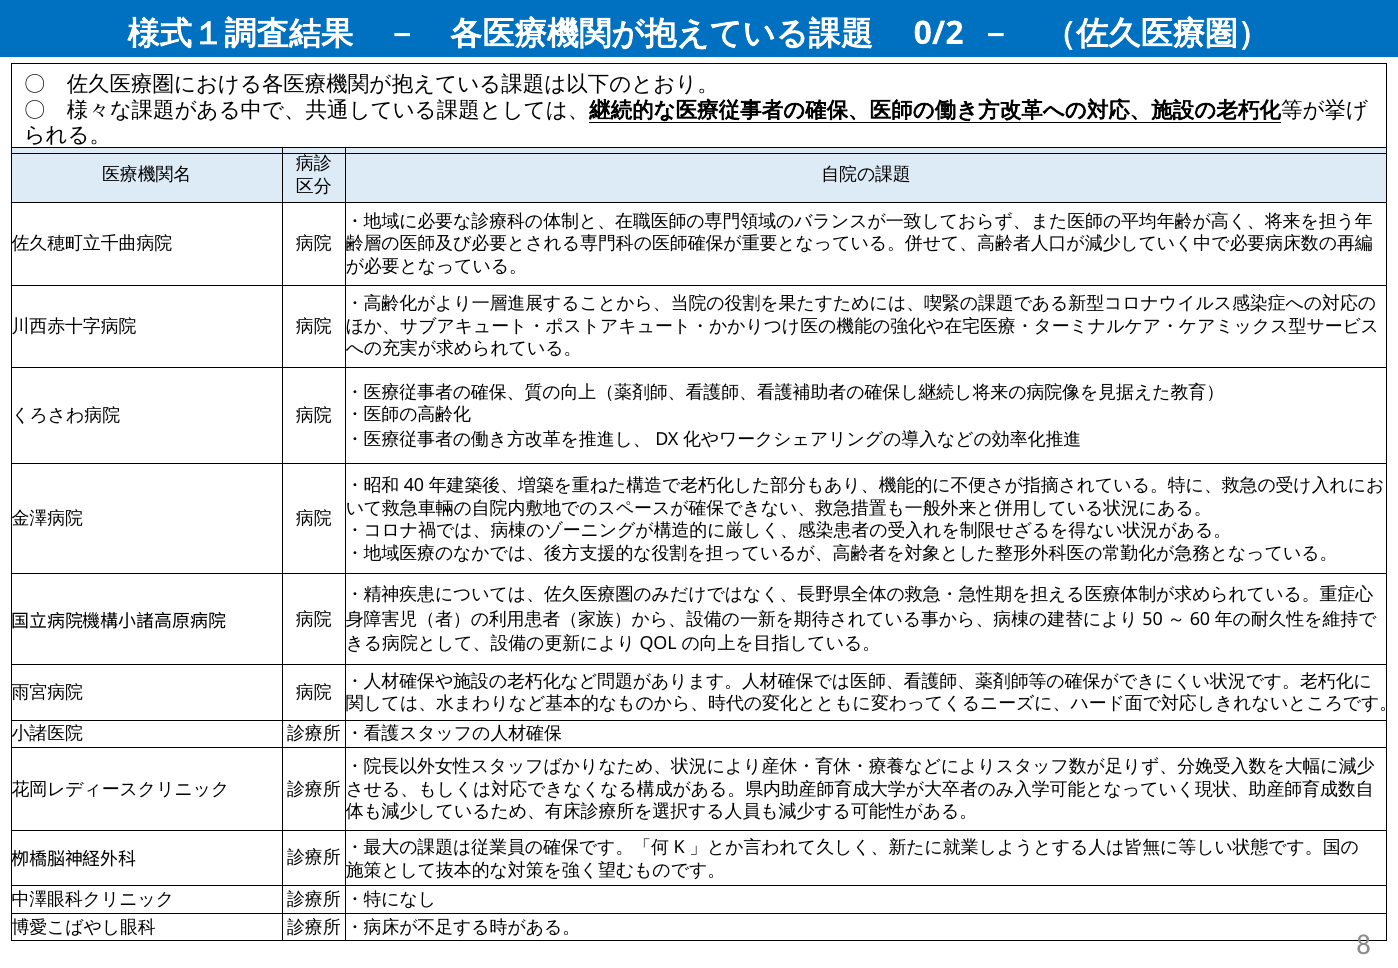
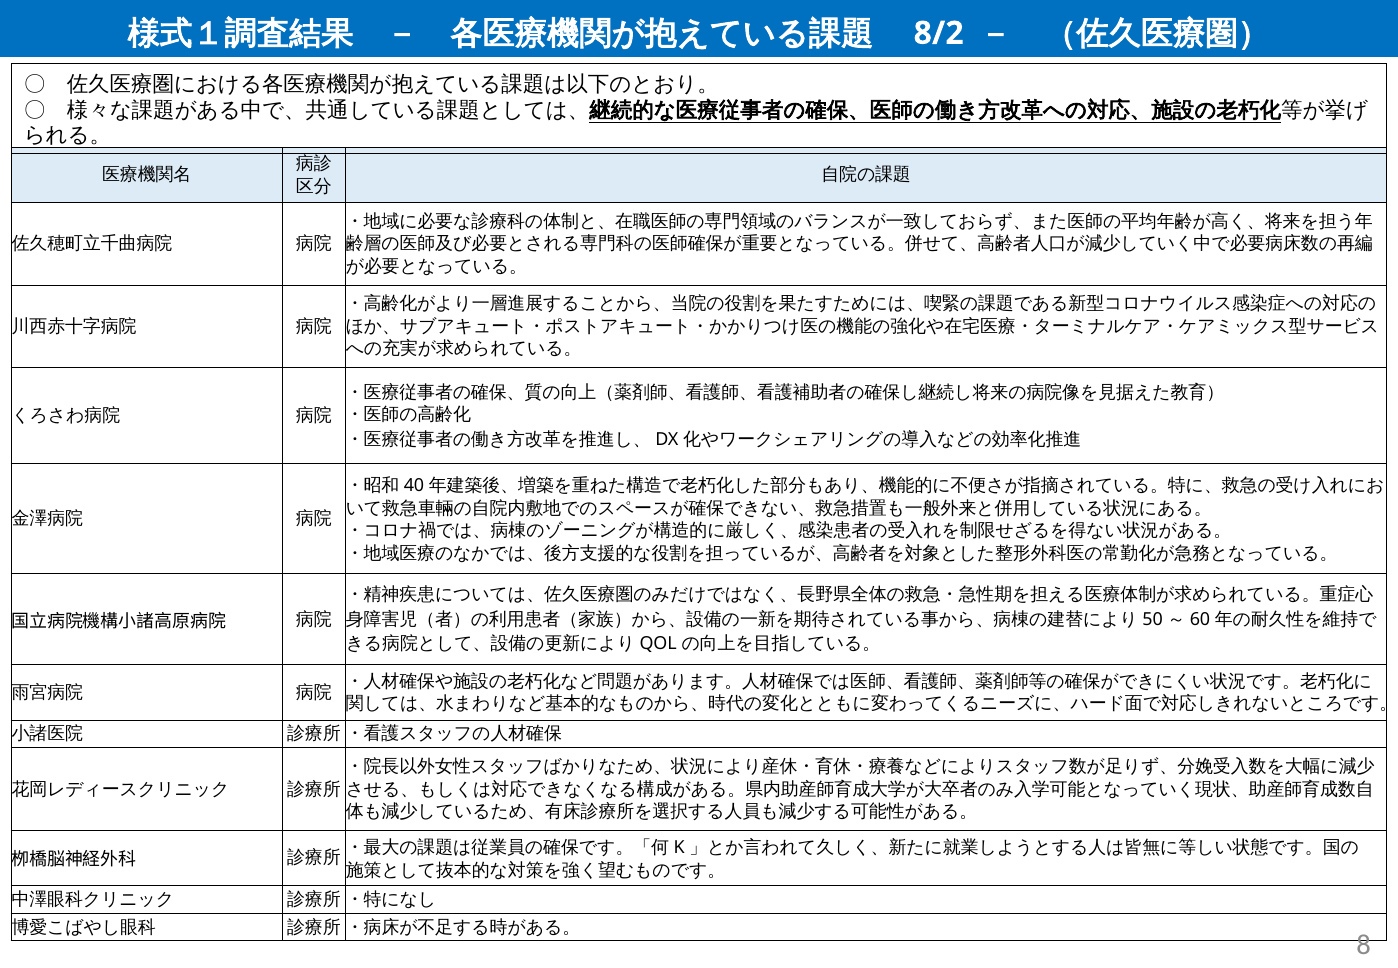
0/2: 0/2 -> 8/2 (939, 33)
